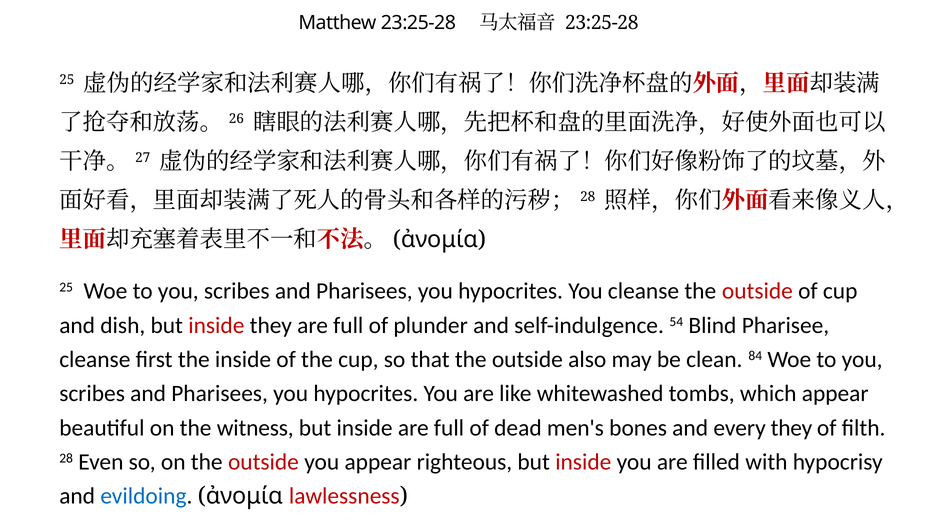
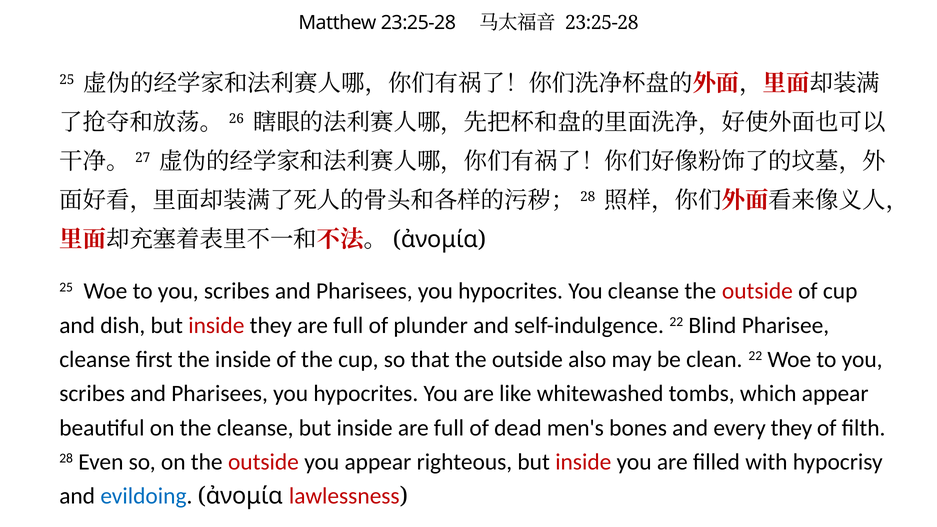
self-indulgence 54: 54 -> 22 (676, 322)
clean 84: 84 -> 22 (755, 356)
the witness: witness -> cleanse (255, 428)
